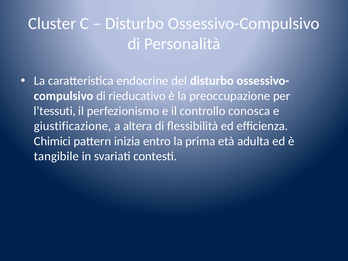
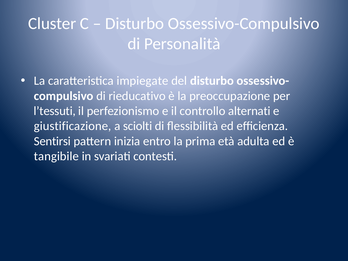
endocrine: endocrine -> impiegate (142, 81)
conosca: conosca -> alternati (249, 111)
altera: altera -> sciolti (138, 126)
Chimici: Chimici -> Sentirsi (52, 141)
